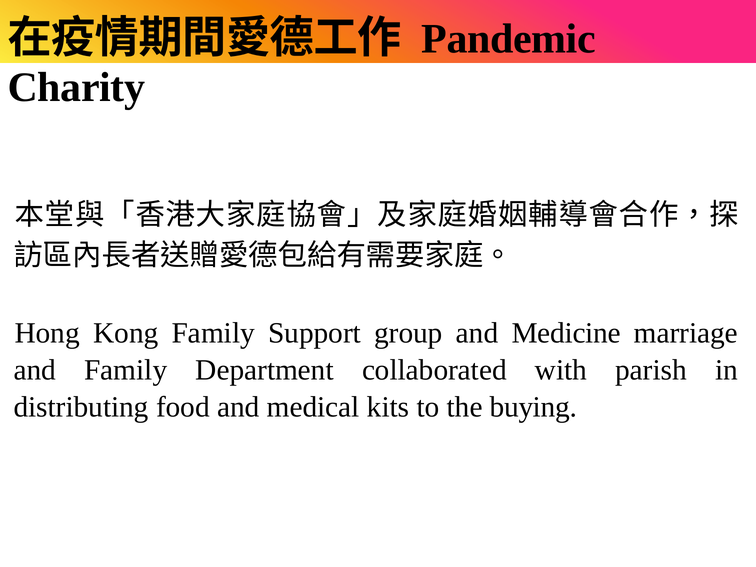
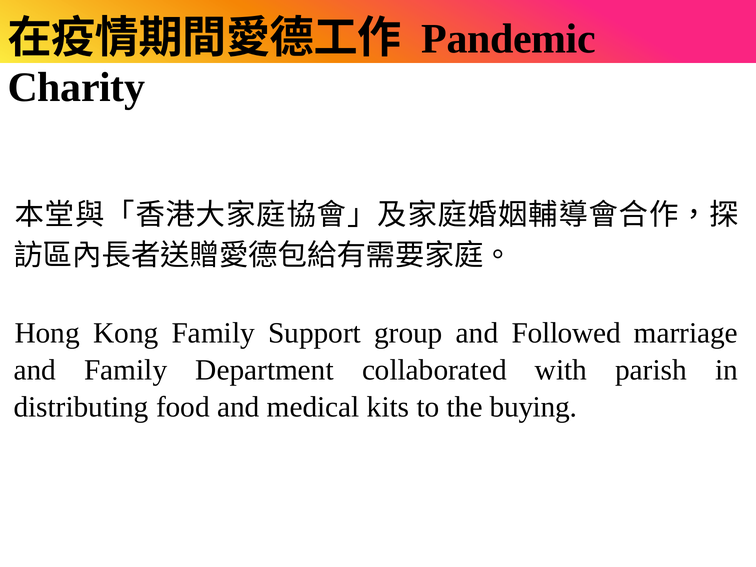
Medicine: Medicine -> Followed (566, 333)
